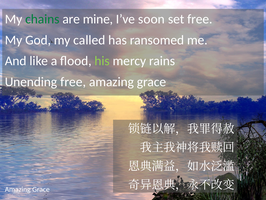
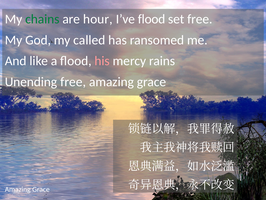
mine: mine -> hour (98, 19)
I’ve soon: soon -> flood (152, 19)
his colour: light green -> pink (102, 61)
